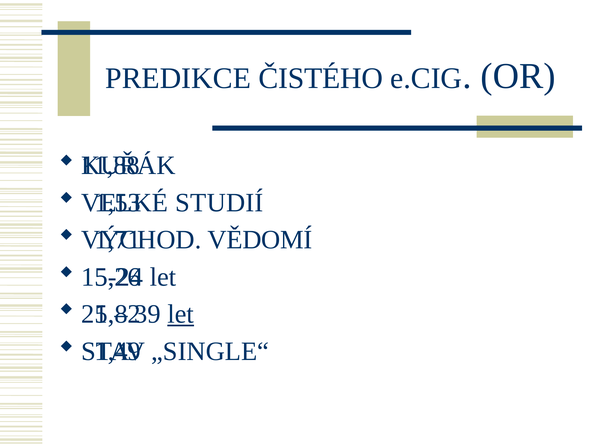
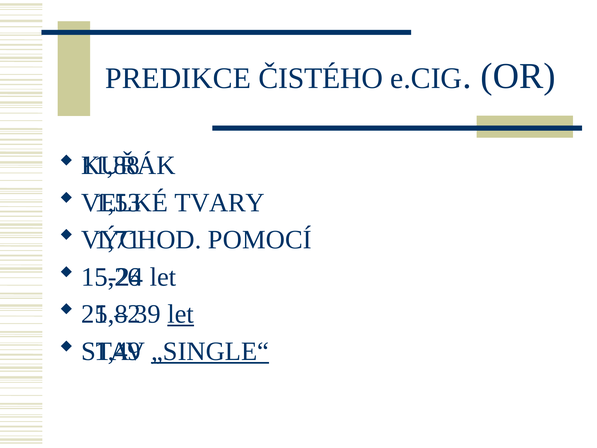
STUDIÍ: STUDIÍ -> TVARY (220, 203)
VĚDOMÍ: VĚDOMÍ -> POMOCÍ (260, 240)
„SINGLE“ underline: none -> present (210, 351)
